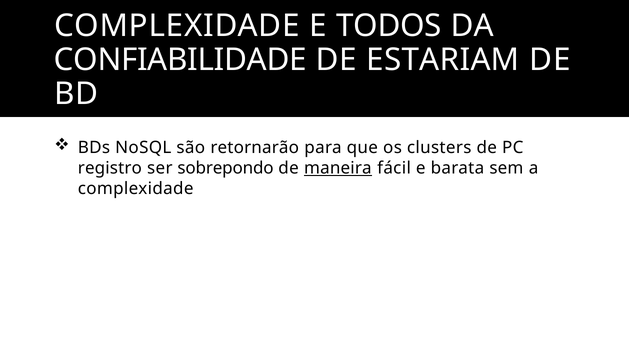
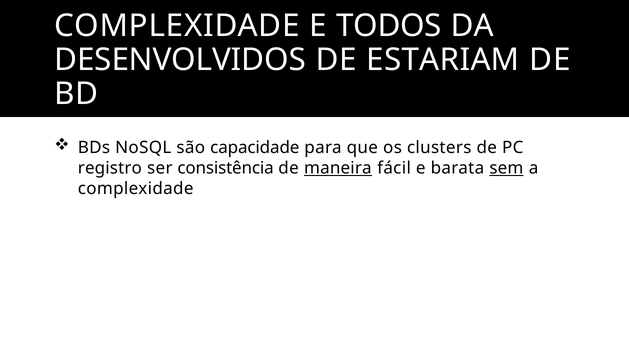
CONFIABILIDADE: CONFIABILIDADE -> DESENVOLVIDOS (180, 60)
retornarão: retornarão -> capacidade (255, 147)
sobrepondo: sobrepondo -> consistência (226, 168)
sem underline: none -> present (506, 168)
